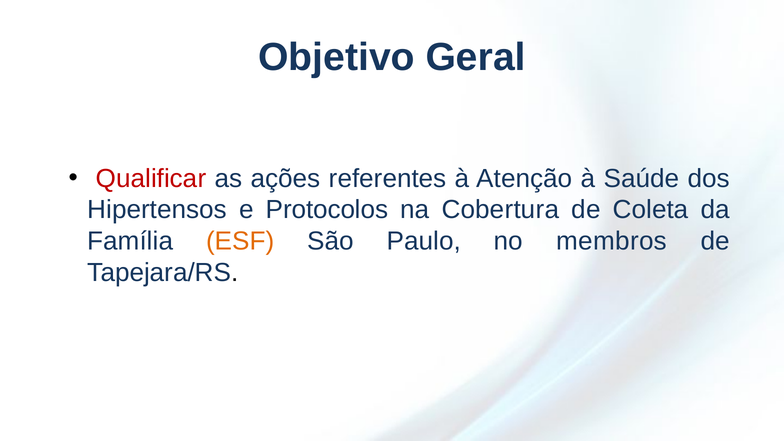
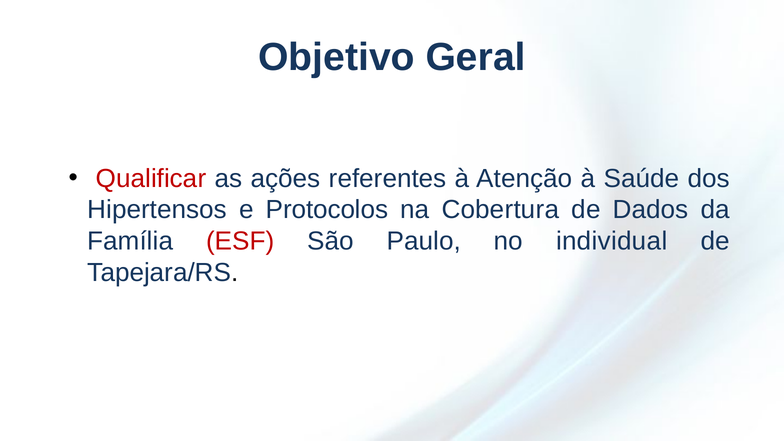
Coleta: Coleta -> Dados (651, 210)
ESF colour: orange -> red (240, 241)
membros: membros -> individual (612, 241)
